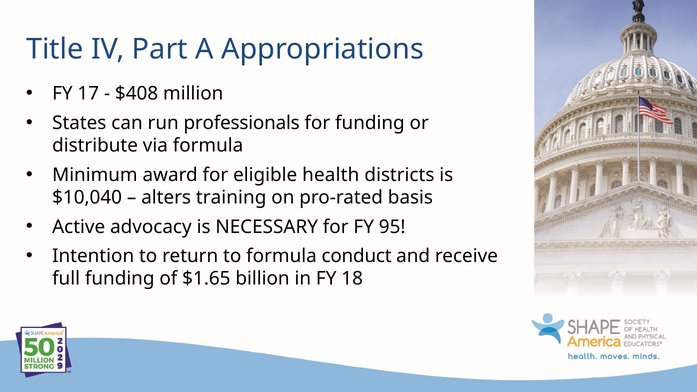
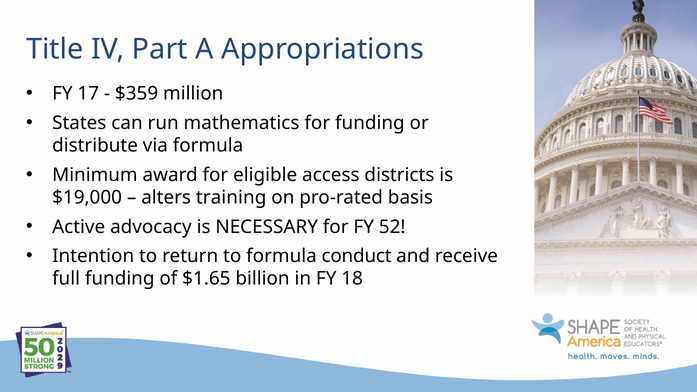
$408: $408 -> $359 (137, 94)
professionals: professionals -> mathematics (242, 123)
health: health -> access (331, 175)
$10,040: $10,040 -> $19,000 (87, 198)
95: 95 -> 52 (392, 227)
